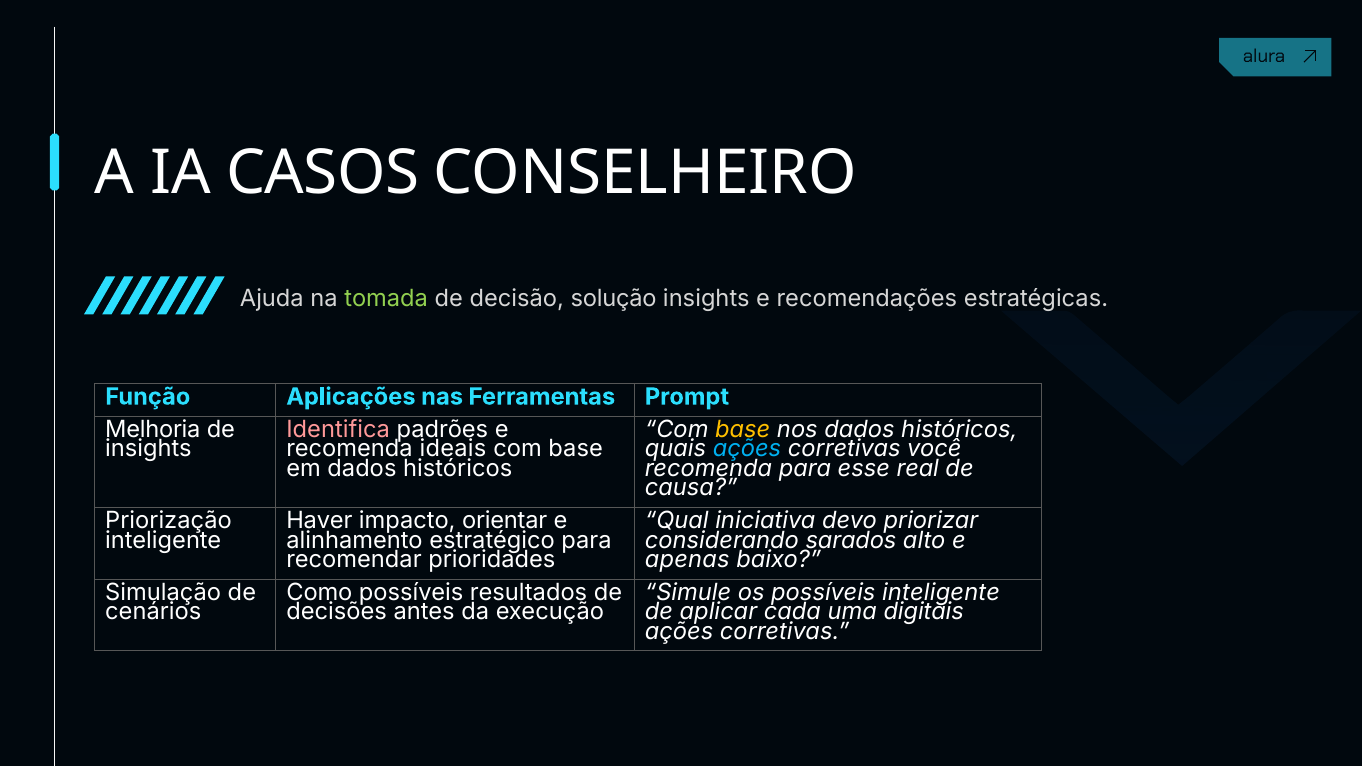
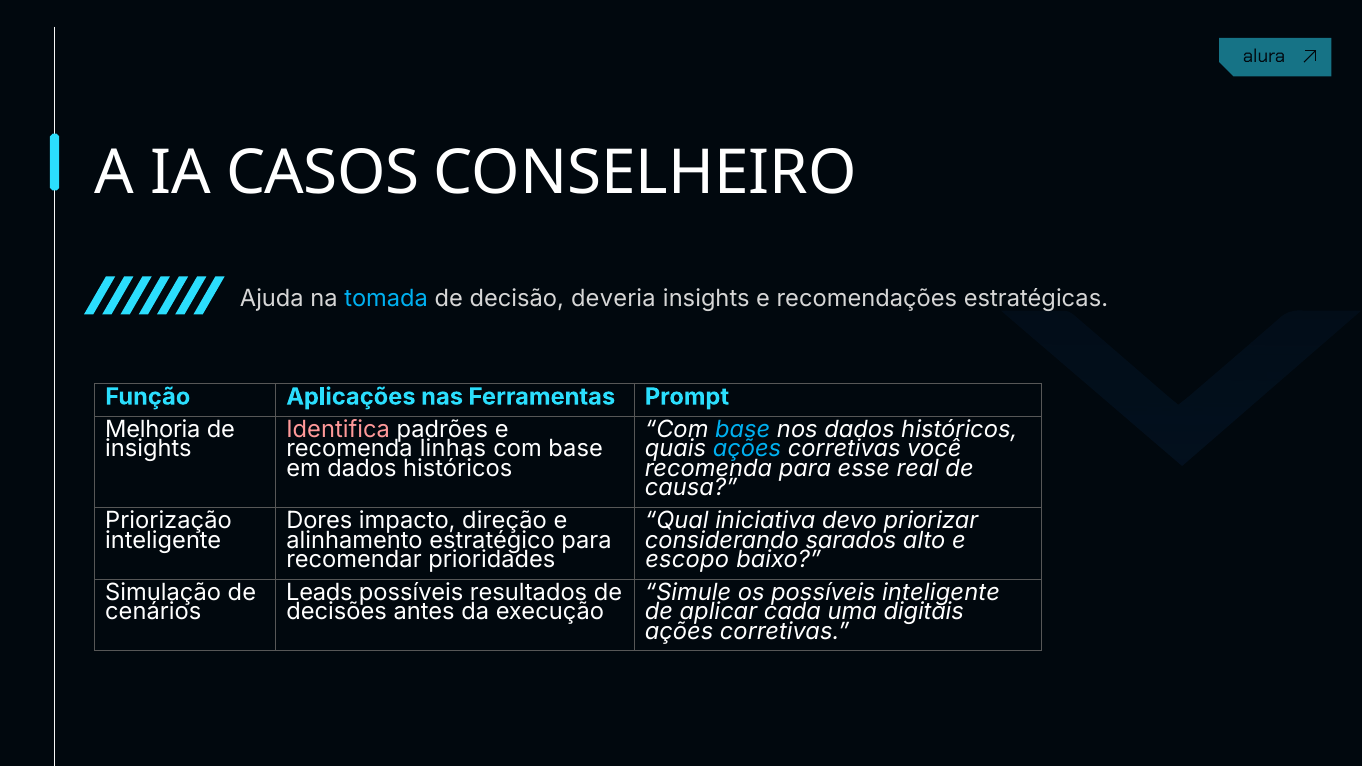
tomada colour: light green -> light blue (386, 299)
solução: solução -> deveria (613, 299)
base colour: yellow -> light blue (743, 430)
ideais: ideais -> linhas (453, 449)
Haver: Haver -> Dores (319, 521)
orientar: orientar -> direção (505, 521)
apenas: apenas -> escopo (687, 560)
Como: Como -> Leads (319, 593)
